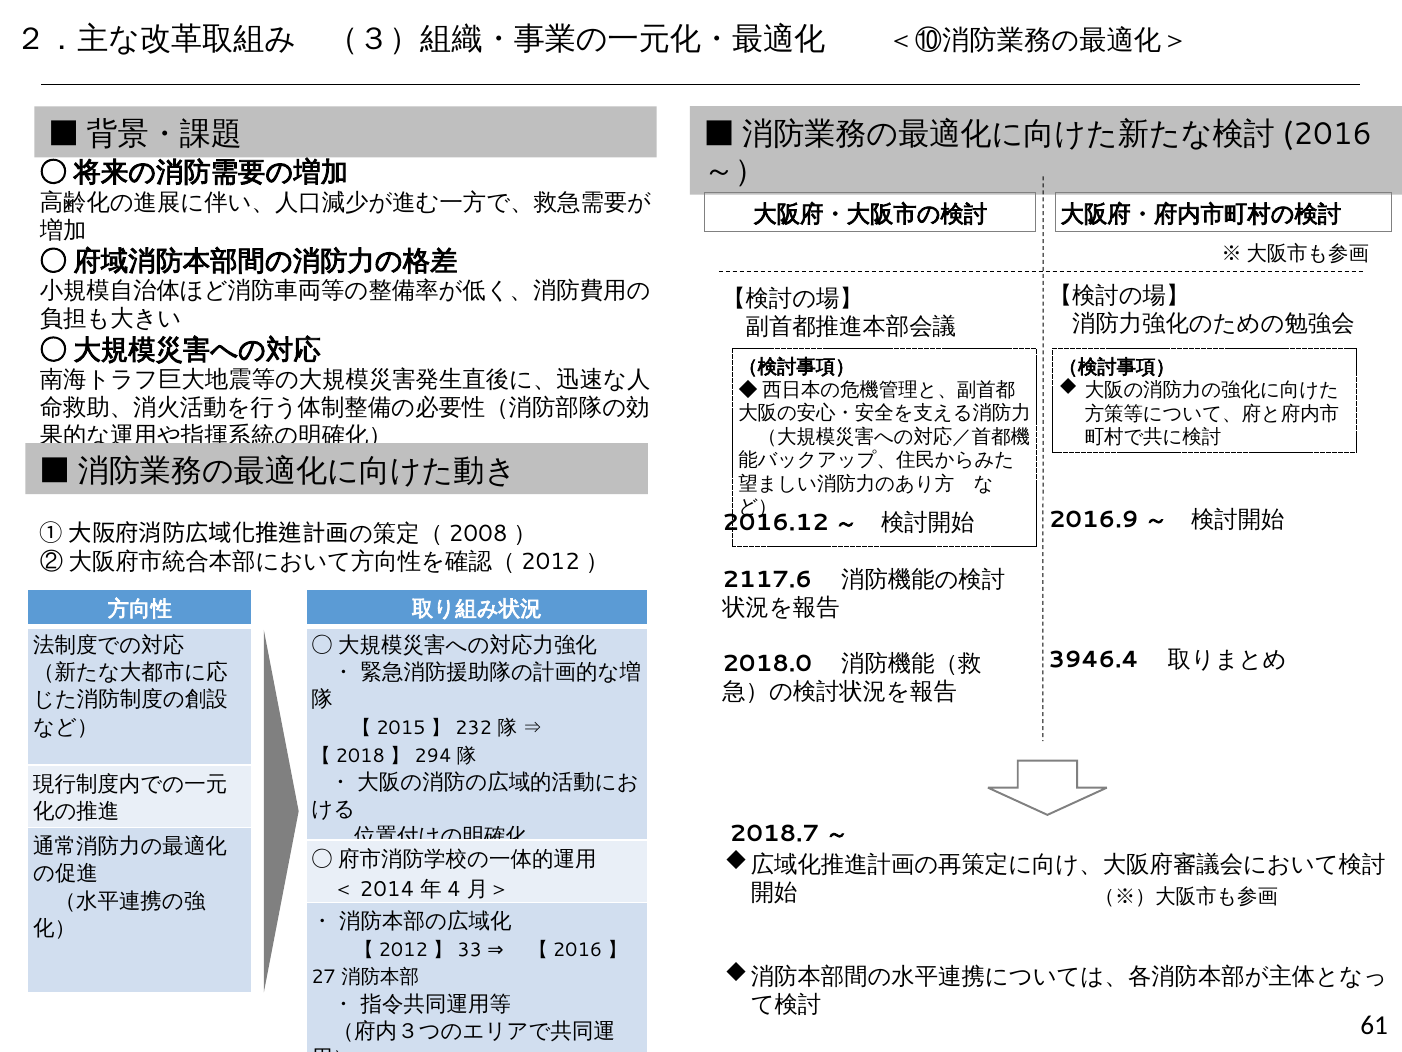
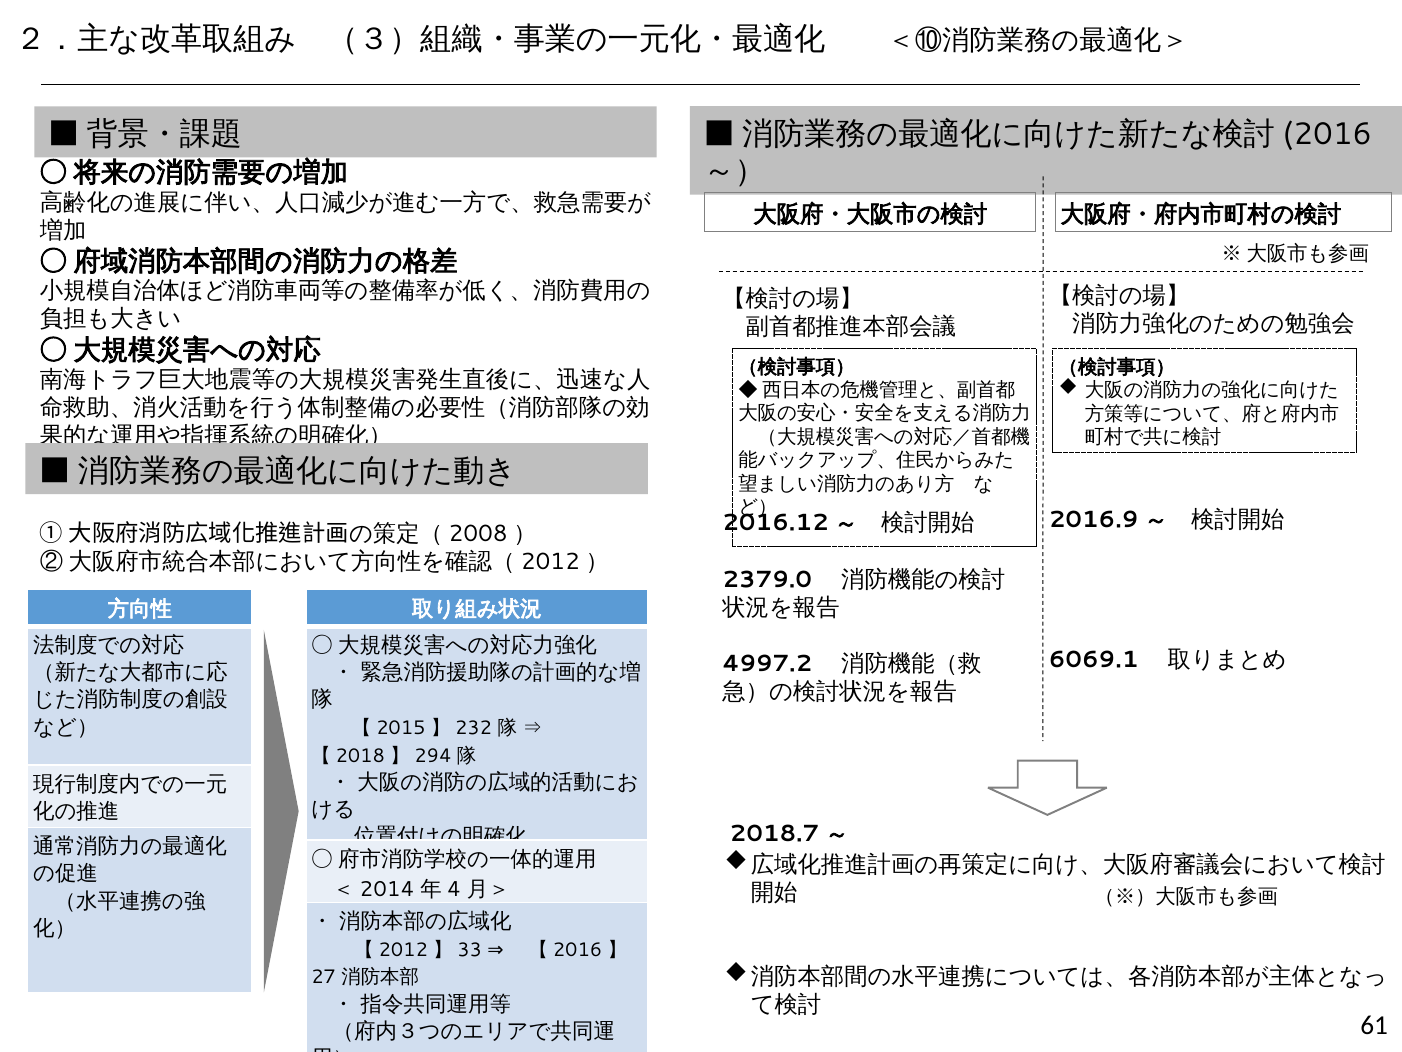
2117.6: 2117.6 -> 2379.0 (767, 579)
3946.4: 3946.4 -> 6069.1 (1094, 660)
2018.0: 2018.0 -> 4997.2 (767, 663)
